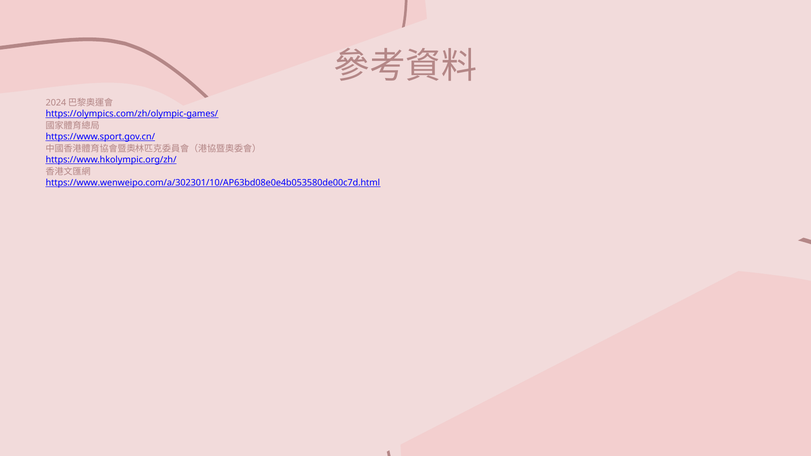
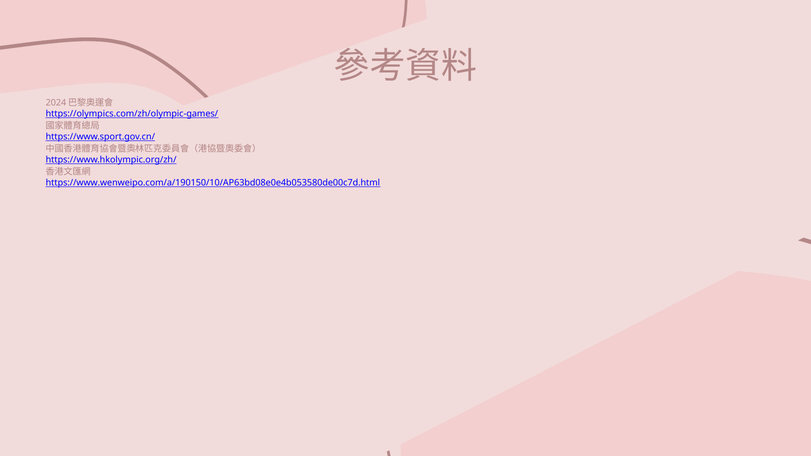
https://www.wenweipo.com/a/302301/10/AP63bd08e0e4b053580de00c7d.html: https://www.wenweipo.com/a/302301/10/AP63bd08e0e4b053580de00c7d.html -> https://www.wenweipo.com/a/190150/10/AP63bd08e0e4b053580de00c7d.html (213, 183)
